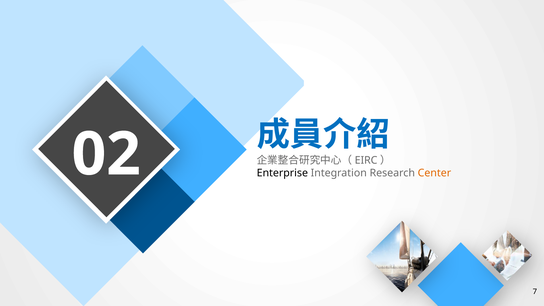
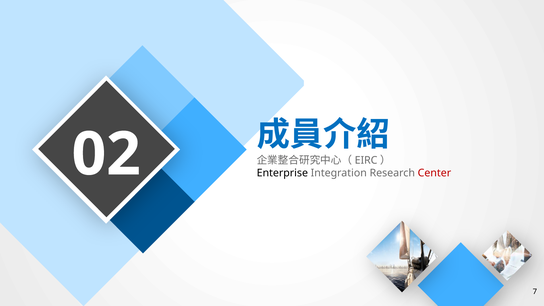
Center colour: orange -> red (434, 173)
